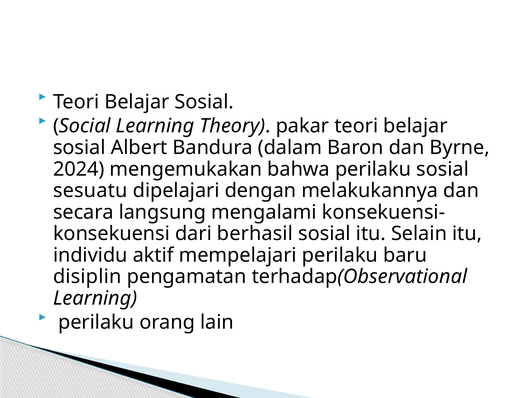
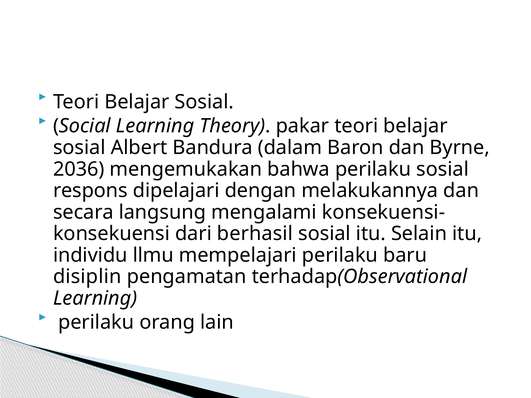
2024: 2024 -> 2036 (79, 169)
sesuatu: sesuatu -> respons (90, 191)
aktif: aktif -> llmu (153, 255)
